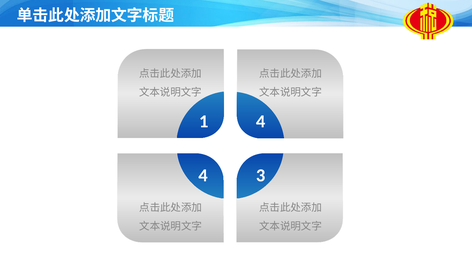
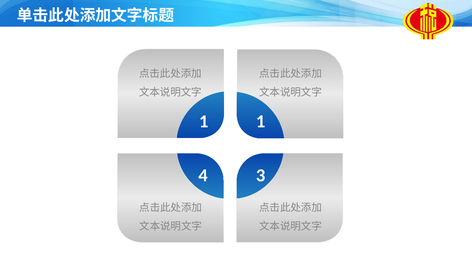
1 4: 4 -> 1 (261, 122)
